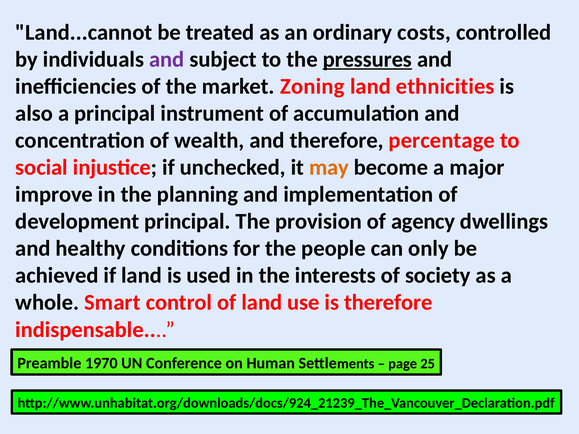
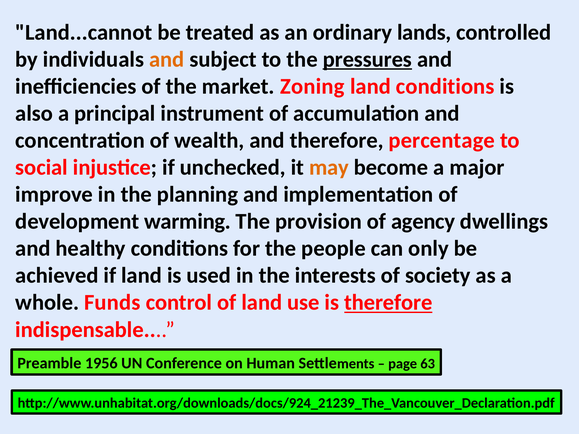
costs: costs -> lands (424, 32)
and colour: purple -> orange (167, 59)
land ethnicities: ethnicities -> conditions (445, 86)
development principal: principal -> warming (188, 222)
Smart: Smart -> Funds (112, 303)
therefore underline: none -> present (388, 303)
1970: 1970 -> 1956 (101, 363)
25: 25 -> 63 (428, 364)
